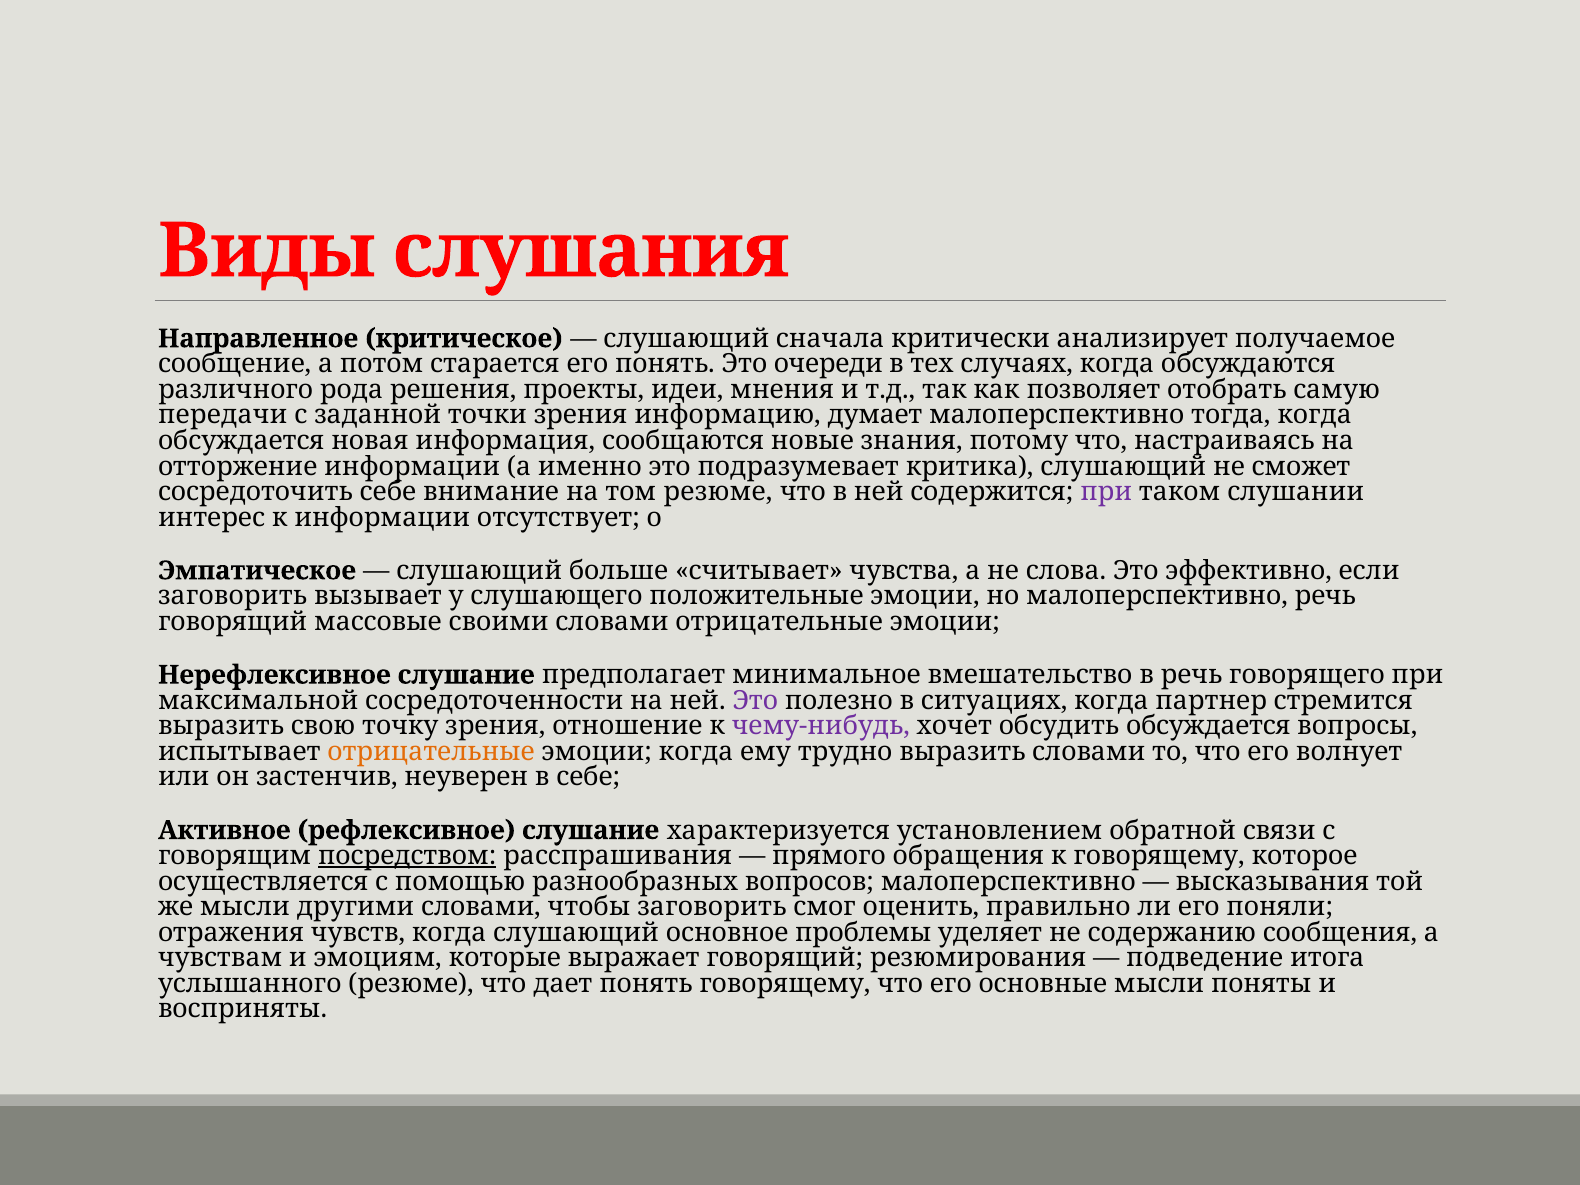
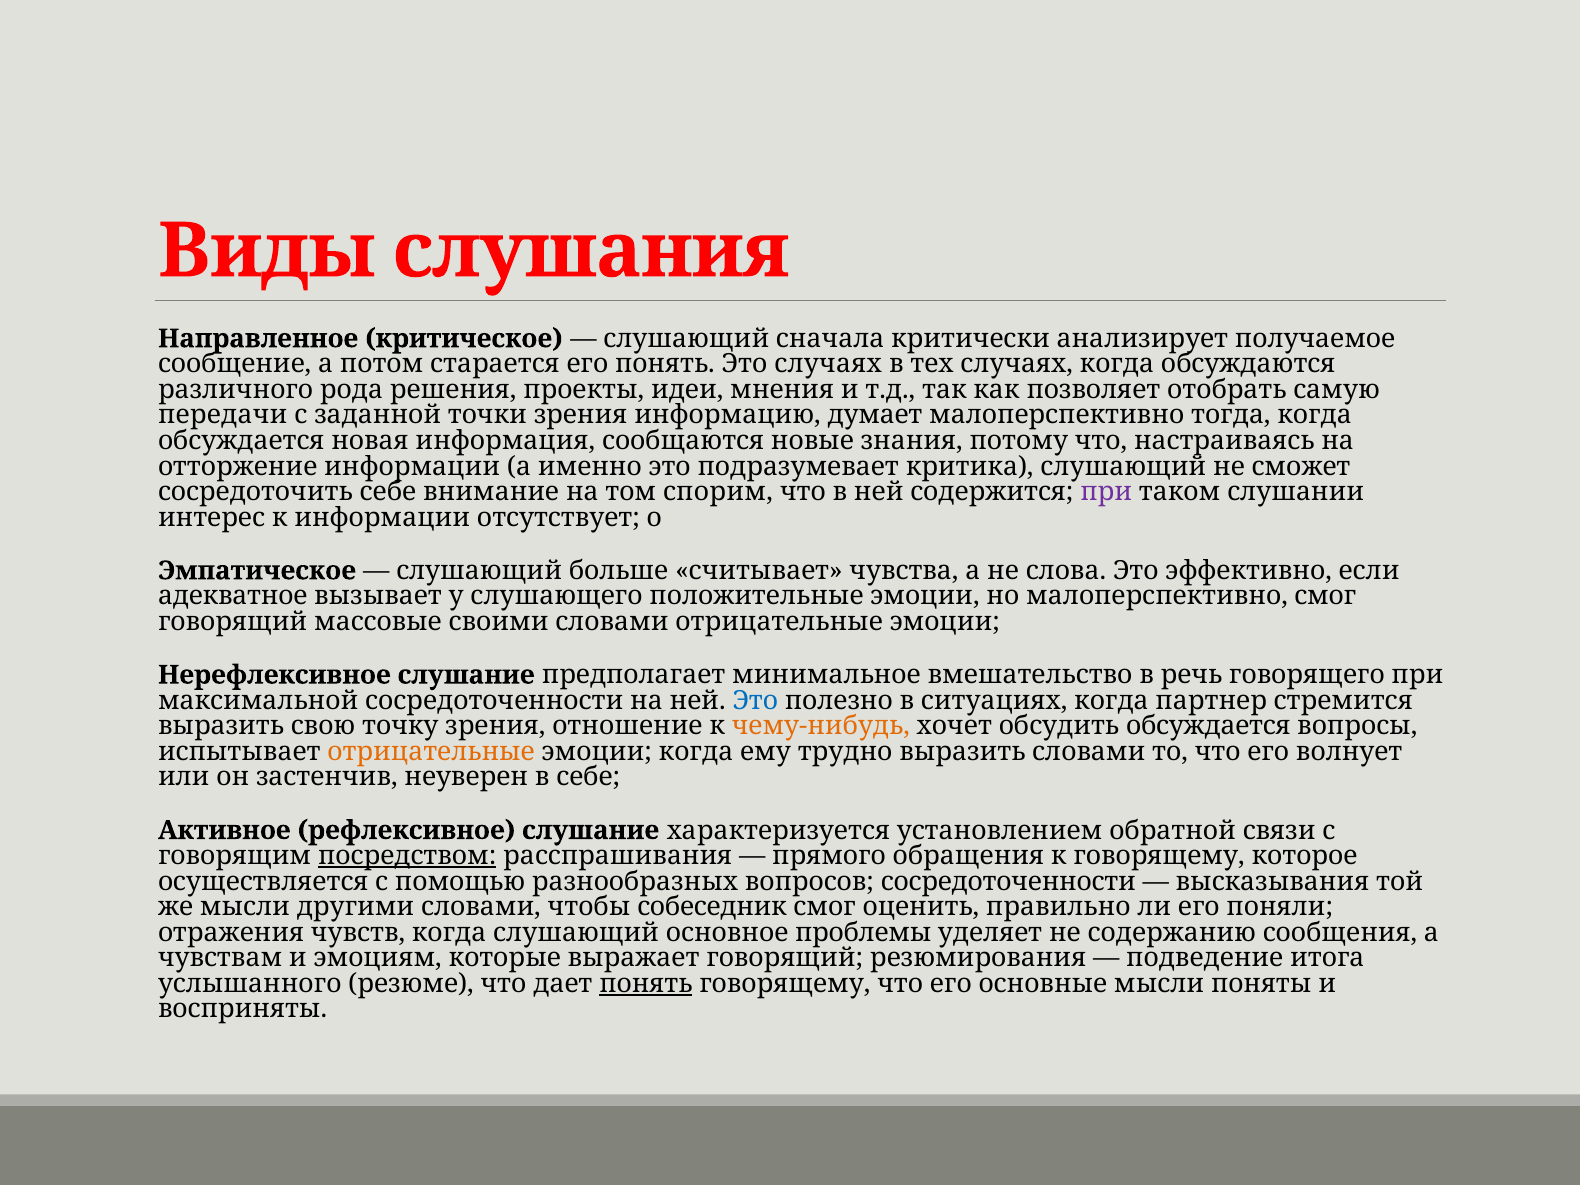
Это очереди: очереди -> случаях (828, 364)
том резюме: резюме -> спорим (718, 492)
заговорить: заговорить -> адекватное (233, 596)
малоперспективно речь: речь -> смог (1325, 596)
Это colour: purple -> blue (755, 701)
чему-нибудь colour: purple -> orange (821, 726)
вопросов малоперспективно: малоперспективно -> сосредоточенности (1008, 881)
чтобы заговорить: заговорить -> собеседник (712, 907)
понять underline: none -> present (646, 984)
